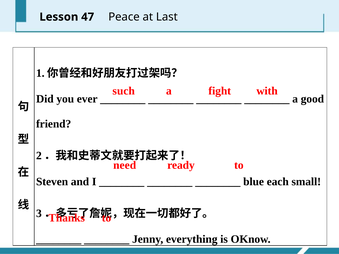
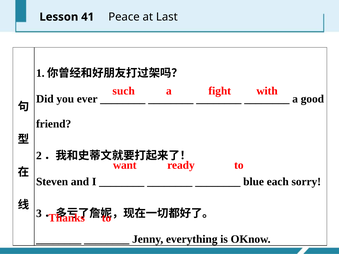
47: 47 -> 41 (88, 17)
need: need -> want (125, 165)
small: small -> sorry (306, 182)
